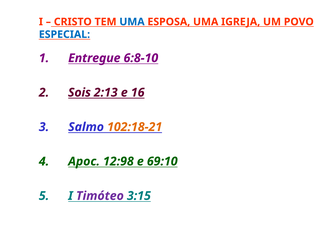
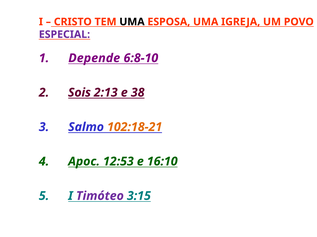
UMA colour: blue -> black (132, 22)
ESPECIAL colour: blue -> purple (64, 35)
Entregue: Entregue -> Depende (94, 58)
16: 16 -> 38 (138, 93)
12:98: 12:98 -> 12:53 (118, 162)
69:10: 69:10 -> 16:10 (162, 162)
